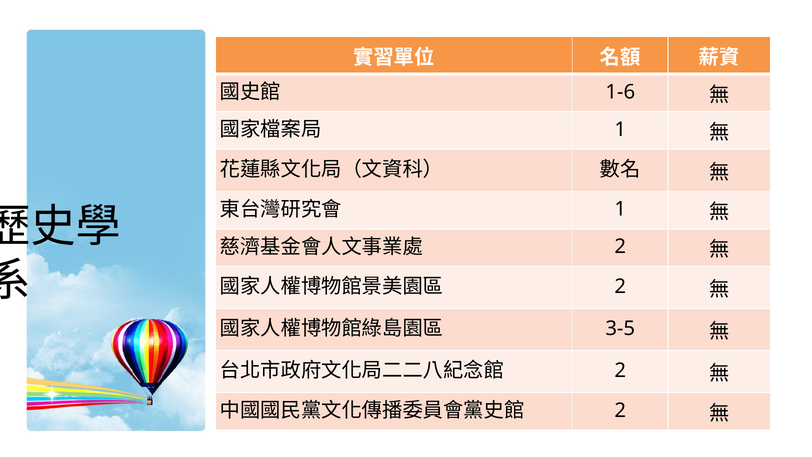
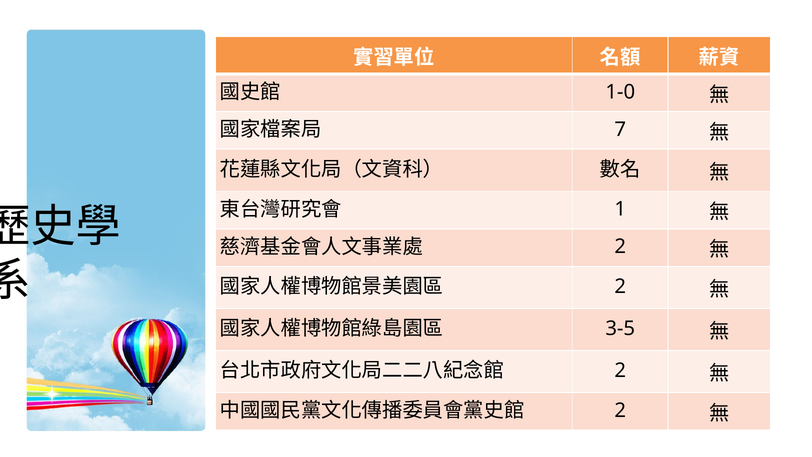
1-6: 1-6 -> 1-0 (620, 92)
1: 1 -> 7 (620, 130)
